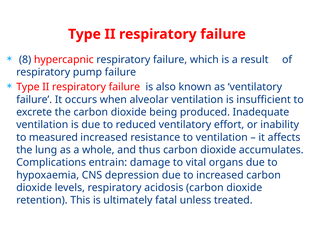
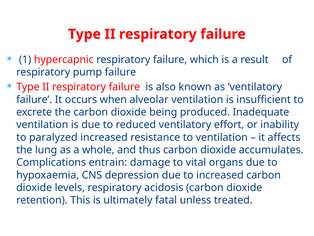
8: 8 -> 1 (25, 60)
measured: measured -> paralyzed (53, 137)
